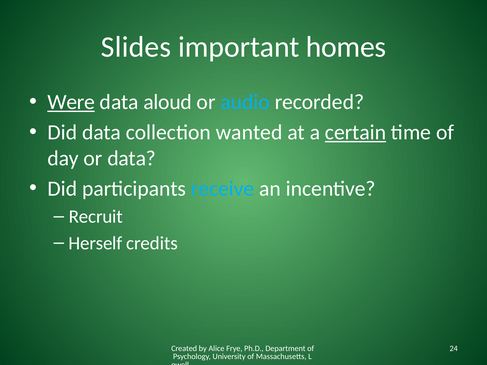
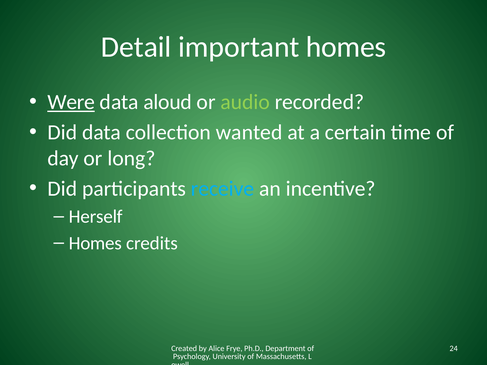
Slides: Slides -> Detail (136, 47)
audio colour: light blue -> light green (245, 102)
certain underline: present -> none (356, 132)
or data: data -> long (131, 158)
Recruit: Recruit -> Herself (96, 217)
Herself: Herself -> Homes (95, 243)
